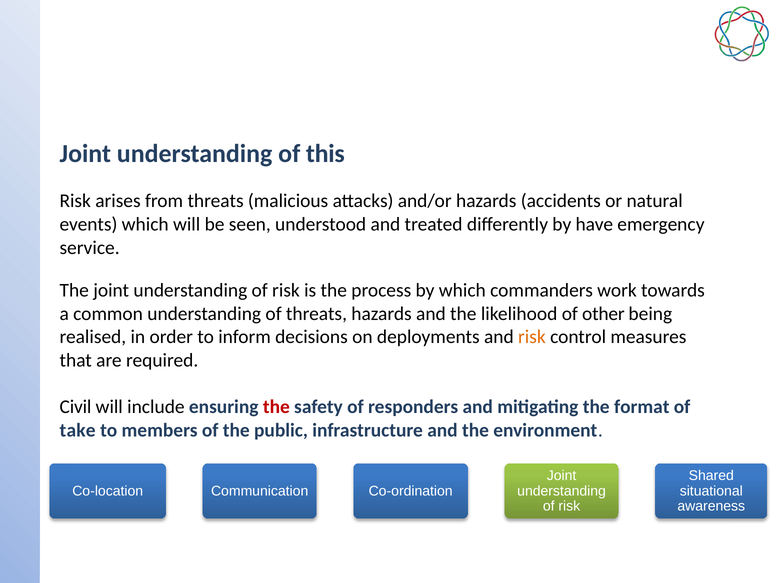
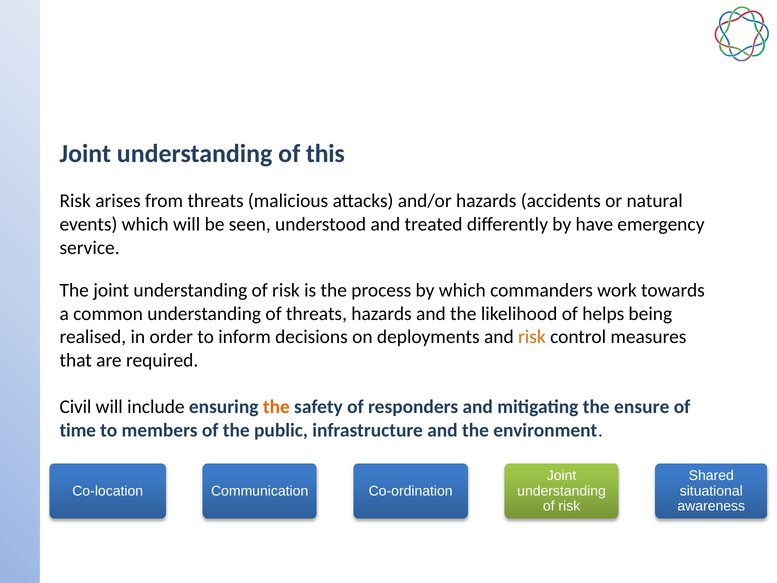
other: other -> helps (603, 314)
the colour: red -> orange (276, 407)
format: format -> ensure (642, 407)
take: take -> time (78, 430)
